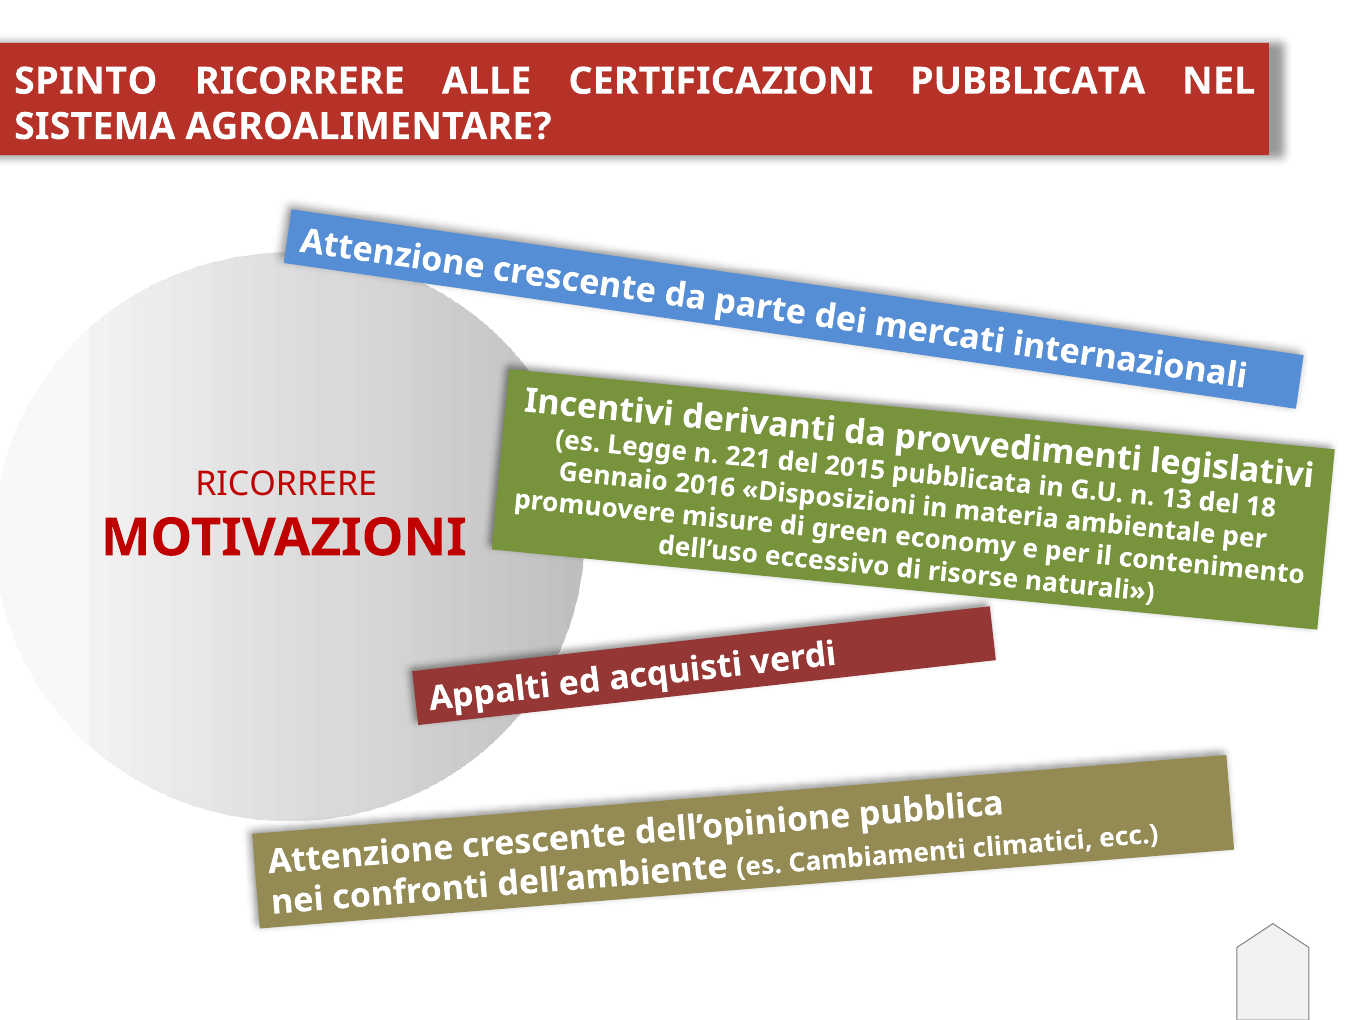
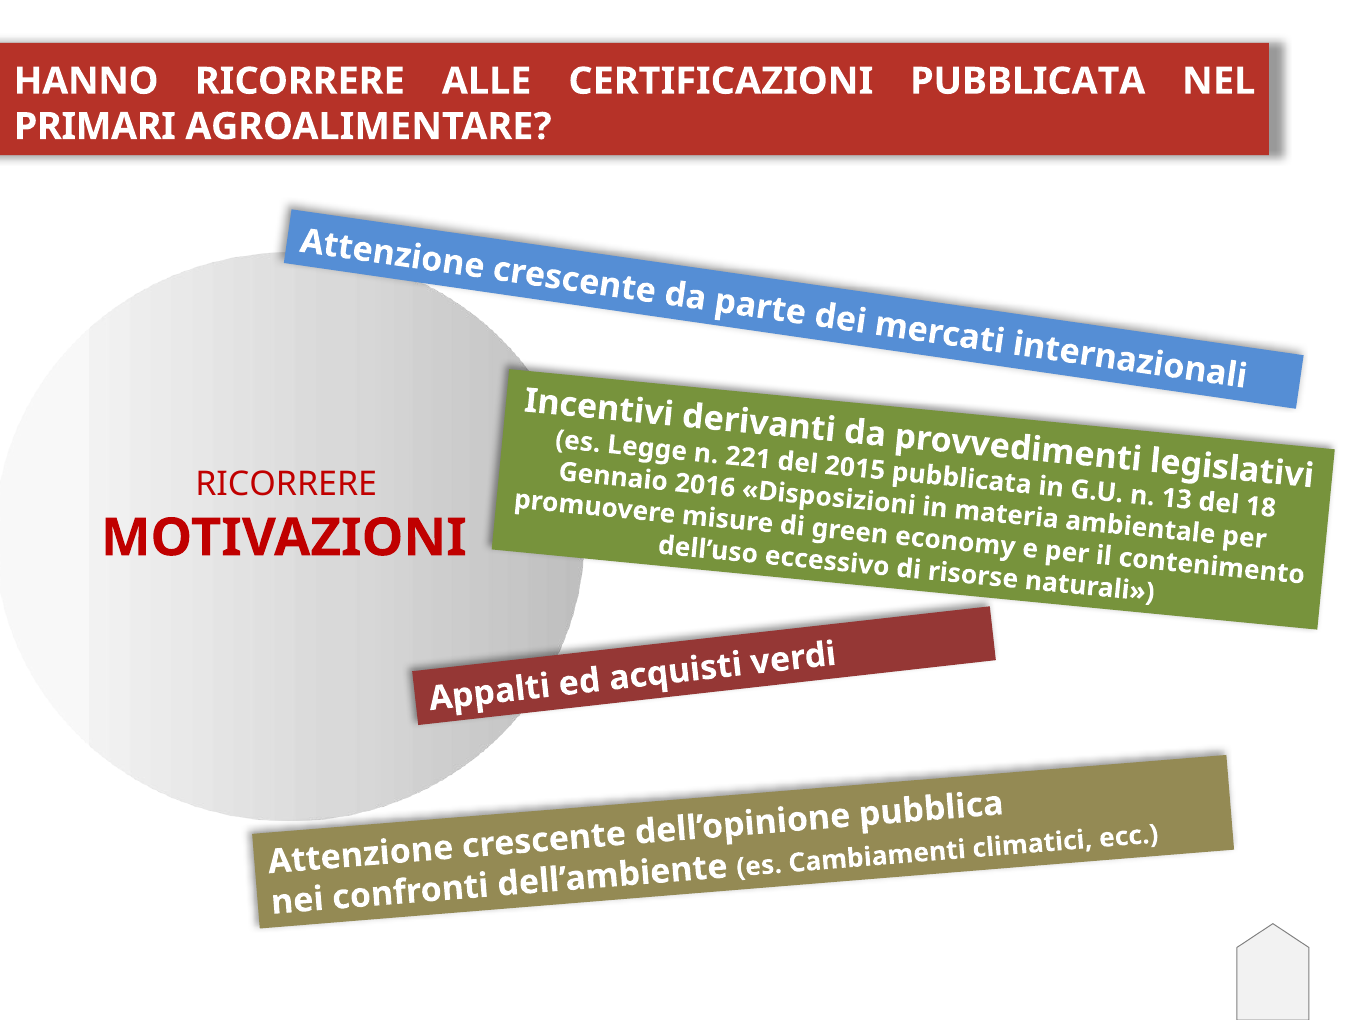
SPINTO: SPINTO -> HANNO (86, 81)
SISTEMA: SISTEMA -> PRIMARI (95, 127)
